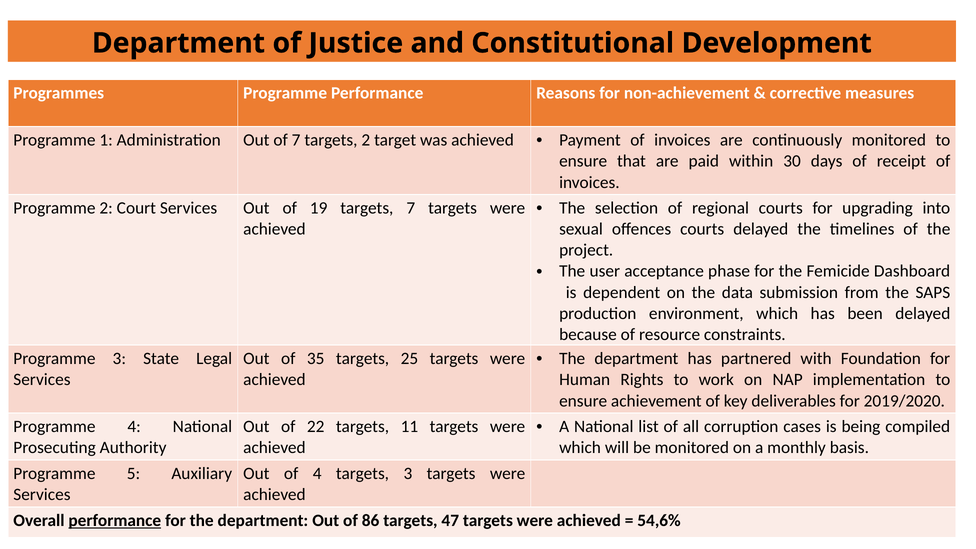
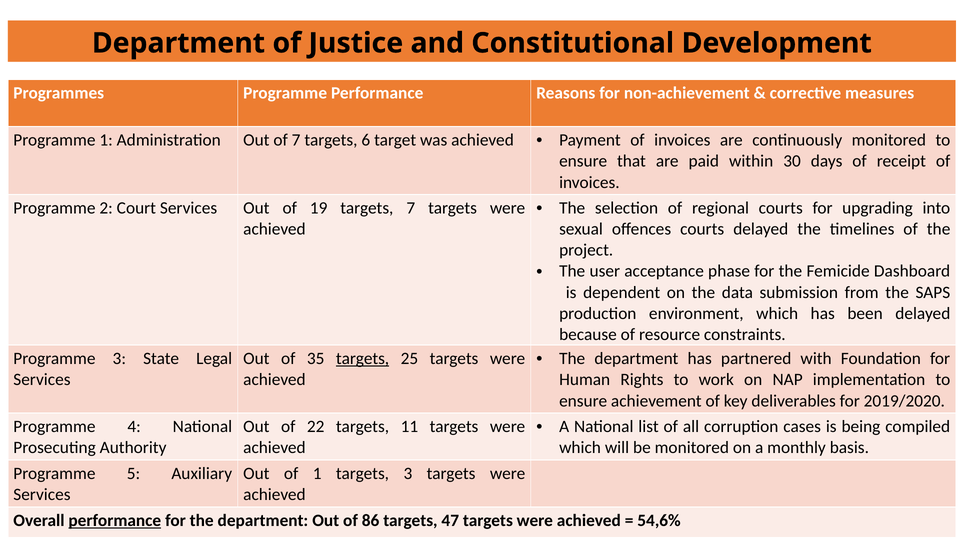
targets 2: 2 -> 6 (366, 140)
targets underline: none -> present (363, 359)
of 4: 4 -> 1 (317, 473)
